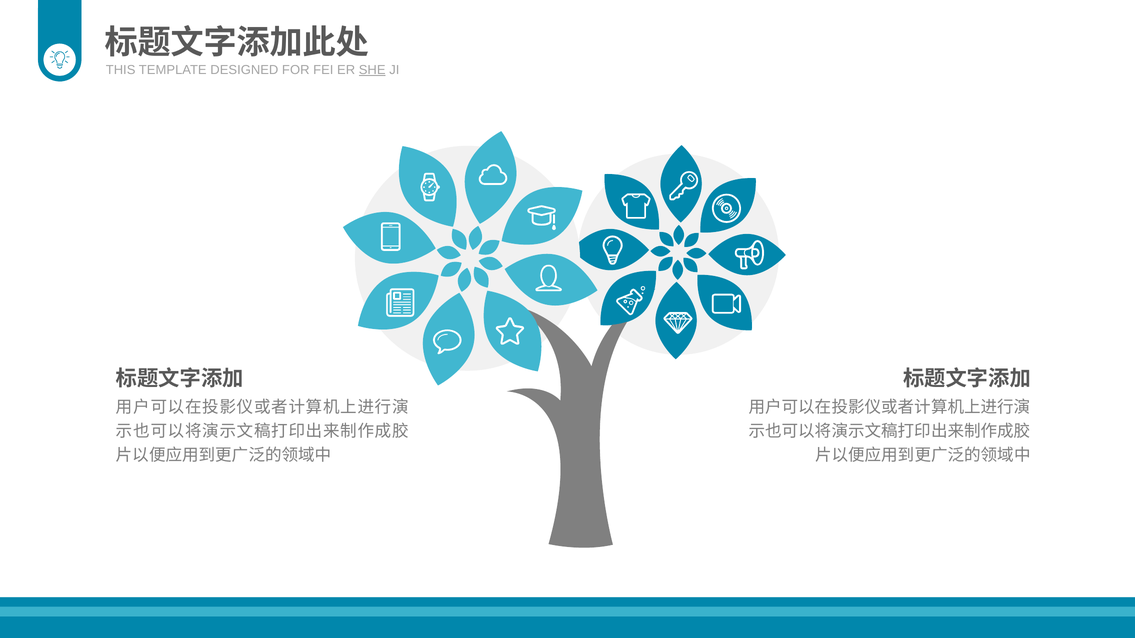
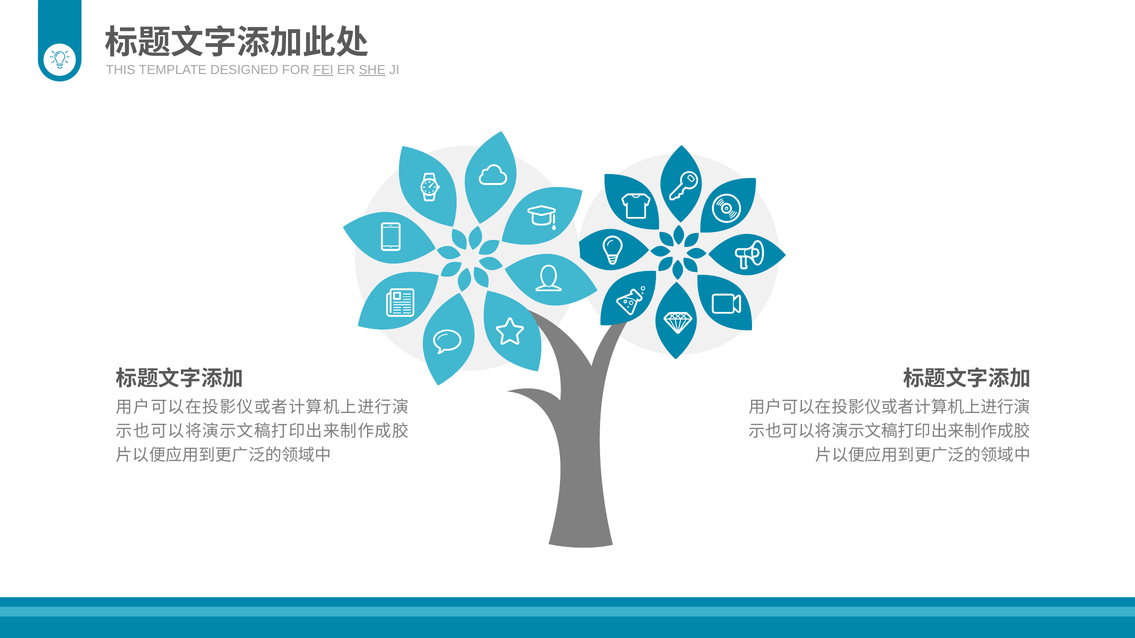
FEI underline: none -> present (323, 70)
